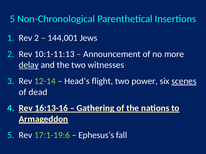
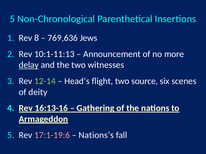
Rev 2: 2 -> 8 (37, 38)
144,001: 144,001 -> 769,636 (63, 38)
power: power -> source (145, 81)
scenes underline: present -> none (184, 81)
dead: dead -> deity (38, 92)
17:1-19:6 colour: light green -> pink (52, 136)
Ephesus’s: Ephesus’s -> Nations’s (96, 136)
